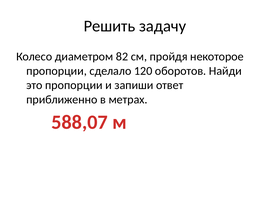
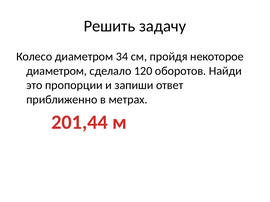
82: 82 -> 34 (122, 57)
пропорции: пропорции -> диаметром (57, 71)
588,07: 588,07 -> 201,44 (79, 123)
